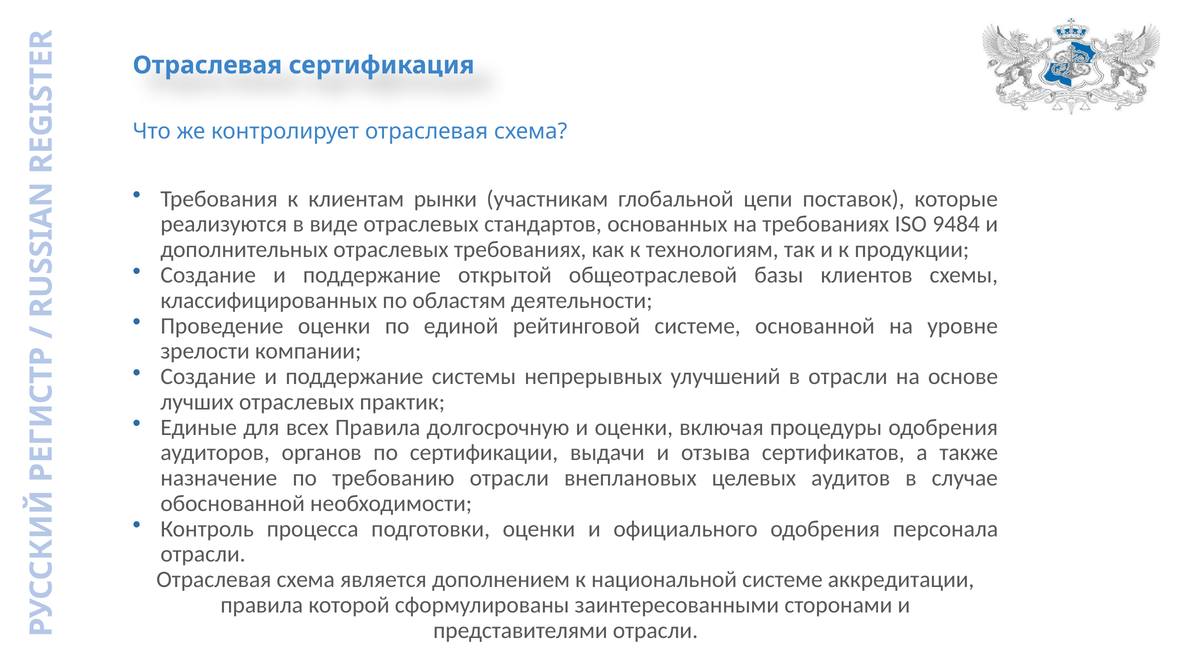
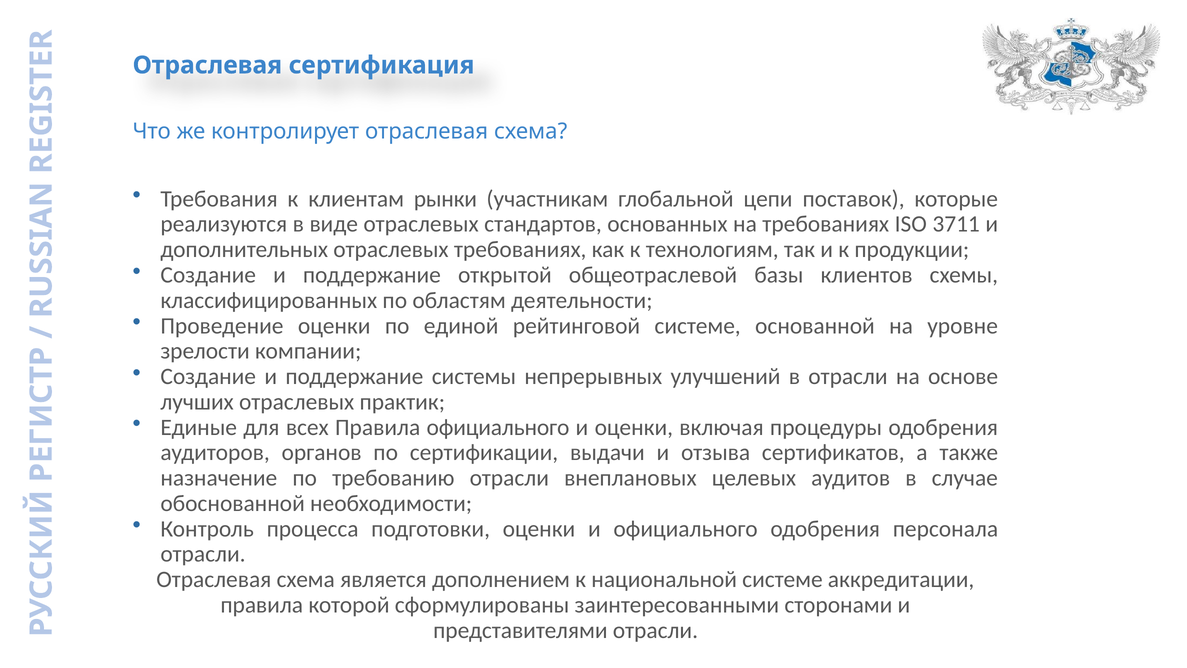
9484: 9484 -> 3711 (956, 224)
Правила долгосрочную: долгосрочную -> официального (498, 427)
